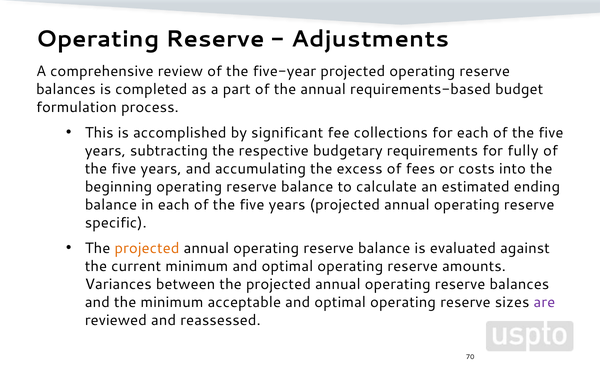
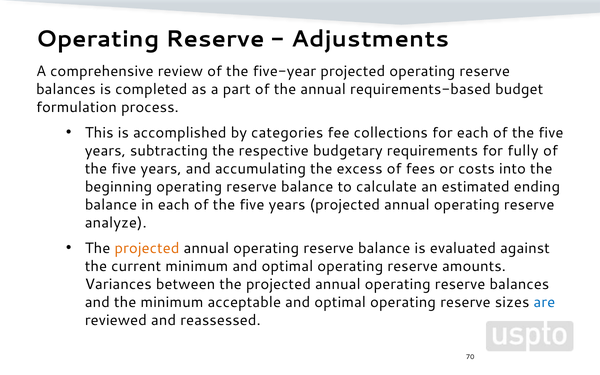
significant: significant -> categories (287, 133)
specific: specific -> analyze (116, 223)
are colour: purple -> blue (544, 302)
